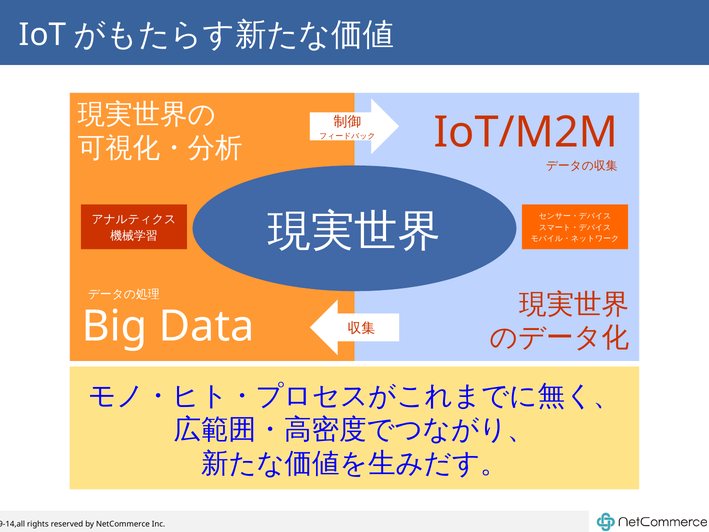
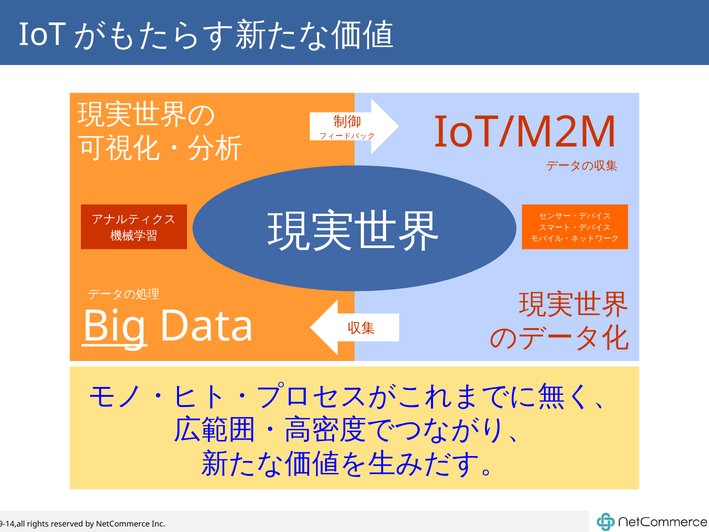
Big underline: none -> present (115, 326)
